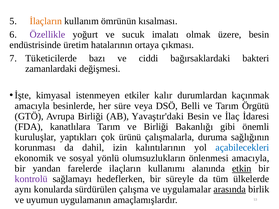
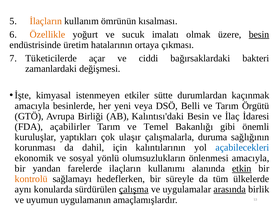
Özellikle colour: purple -> orange (47, 34)
besin underline: none -> present (259, 34)
bazı: bazı -> açar (97, 58)
kalır: kalır -> sütte (163, 95)
süre: süre -> yeni (123, 106)
Yavaştır'daki: Yavaştır'daki -> Kalıntısı'daki (158, 116)
kanatlılara: kanatlılara -> açabilirler (70, 127)
ve Birliği: Birliği -> Temel (156, 127)
ürünü: ürünü -> ulaşır (130, 137)
izin: izin -> için (120, 148)
kontrolü colour: purple -> orange (31, 179)
çalışma underline: none -> present (134, 190)
